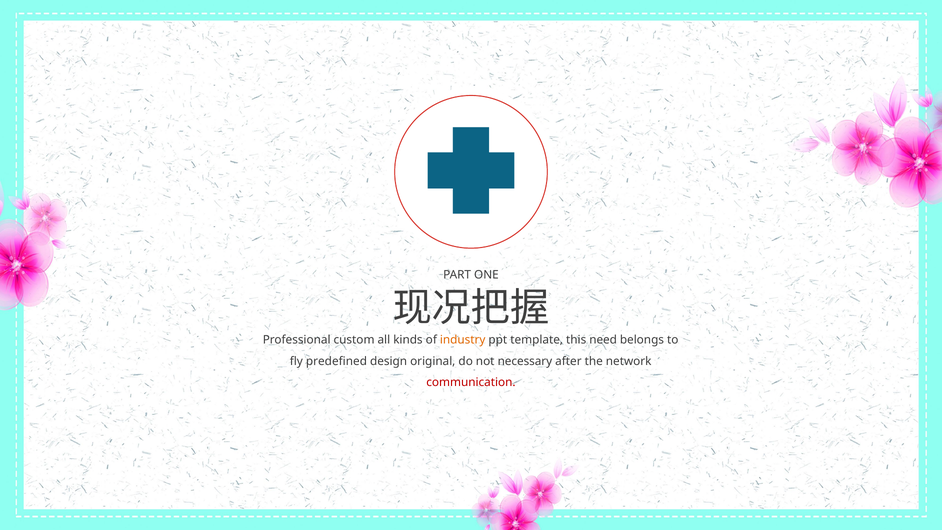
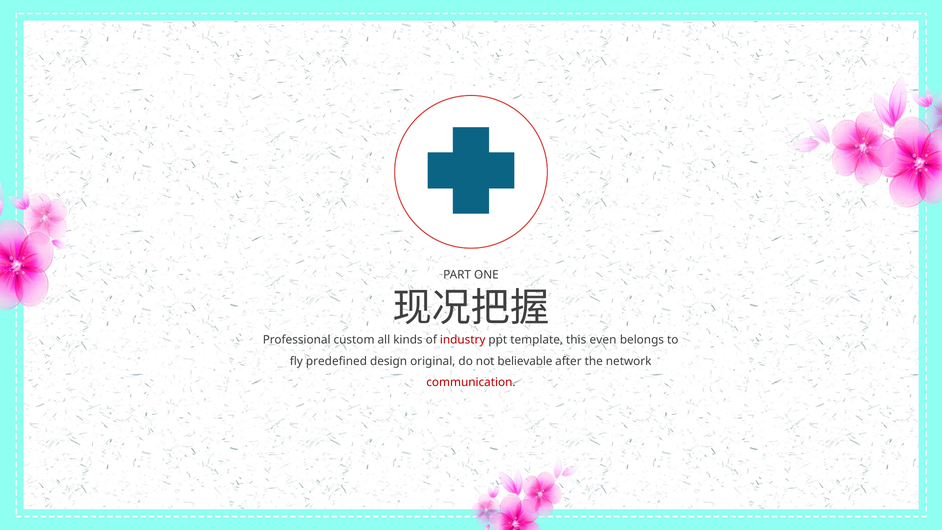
industry colour: orange -> red (463, 340)
need: need -> even (603, 340)
necessary: necessary -> believable (525, 361)
